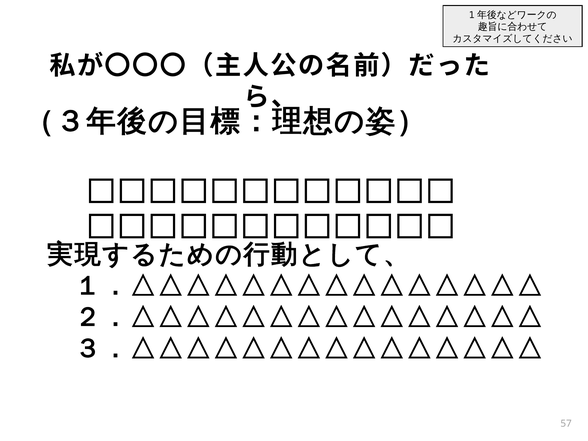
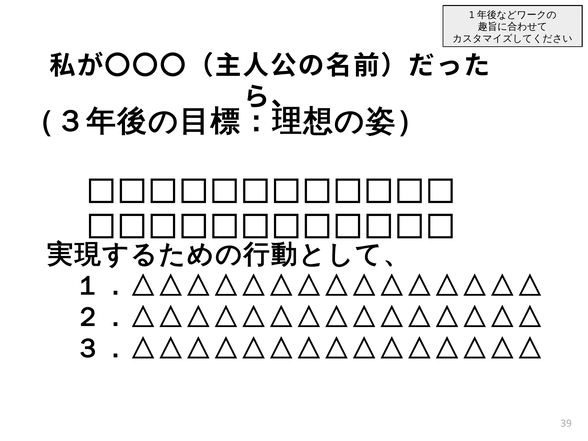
57: 57 -> 39 (566, 424)
